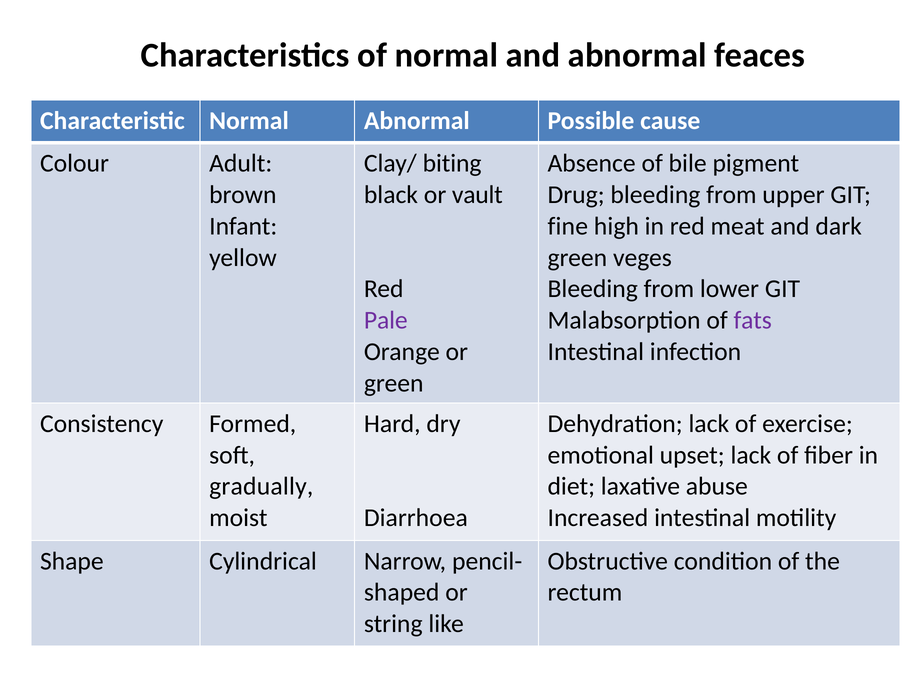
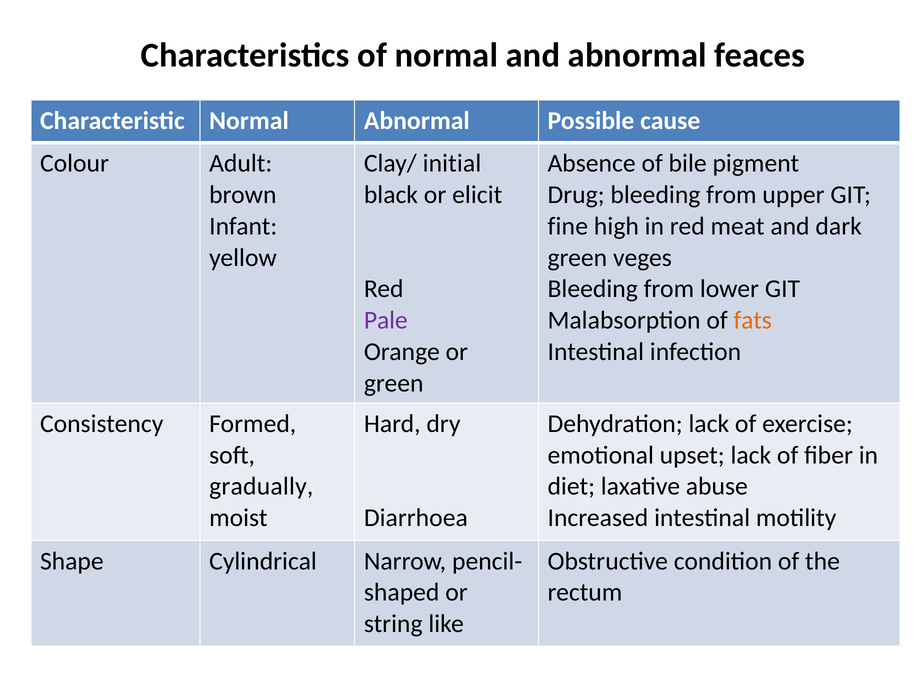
biting: biting -> initial (452, 163)
vault: vault -> elicit (477, 195)
fats colour: purple -> orange (753, 320)
